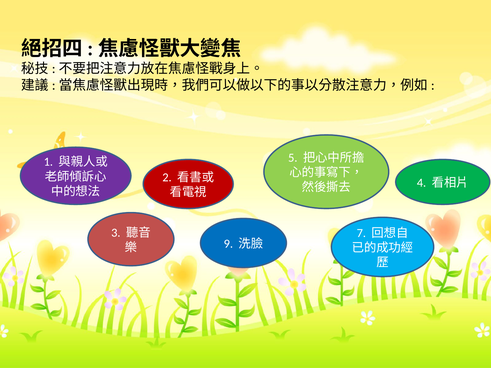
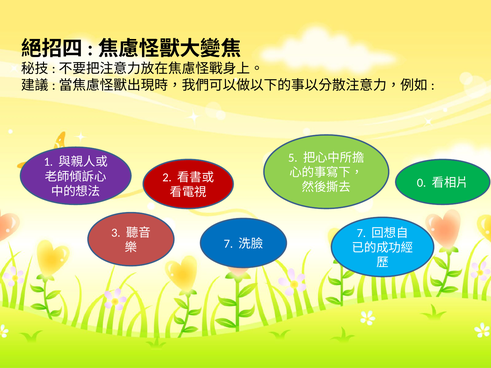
4: 4 -> 0 (422, 183)
9: 9 -> 7 (228, 244)
